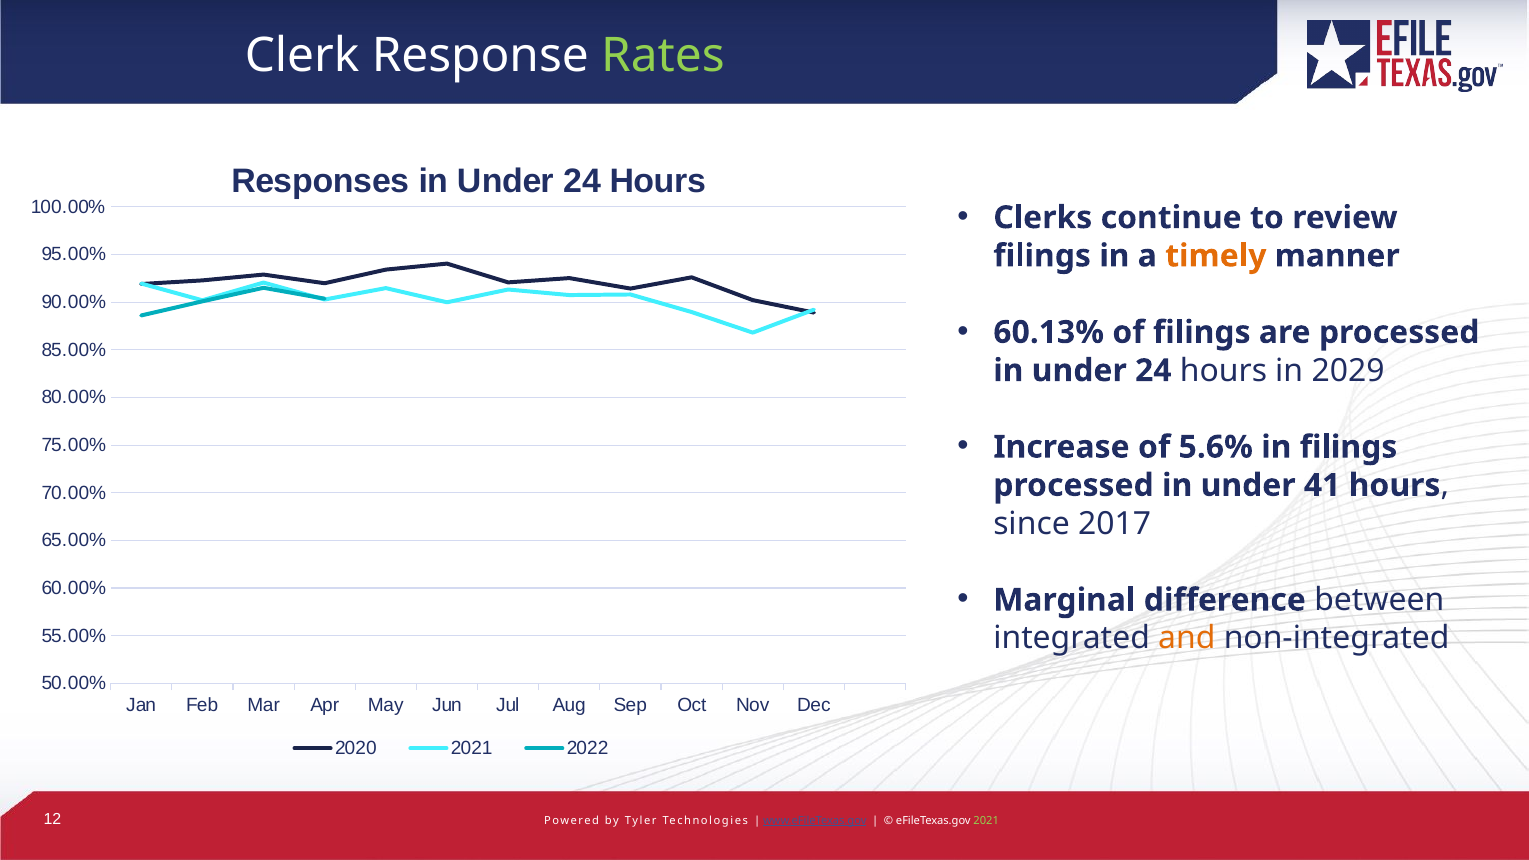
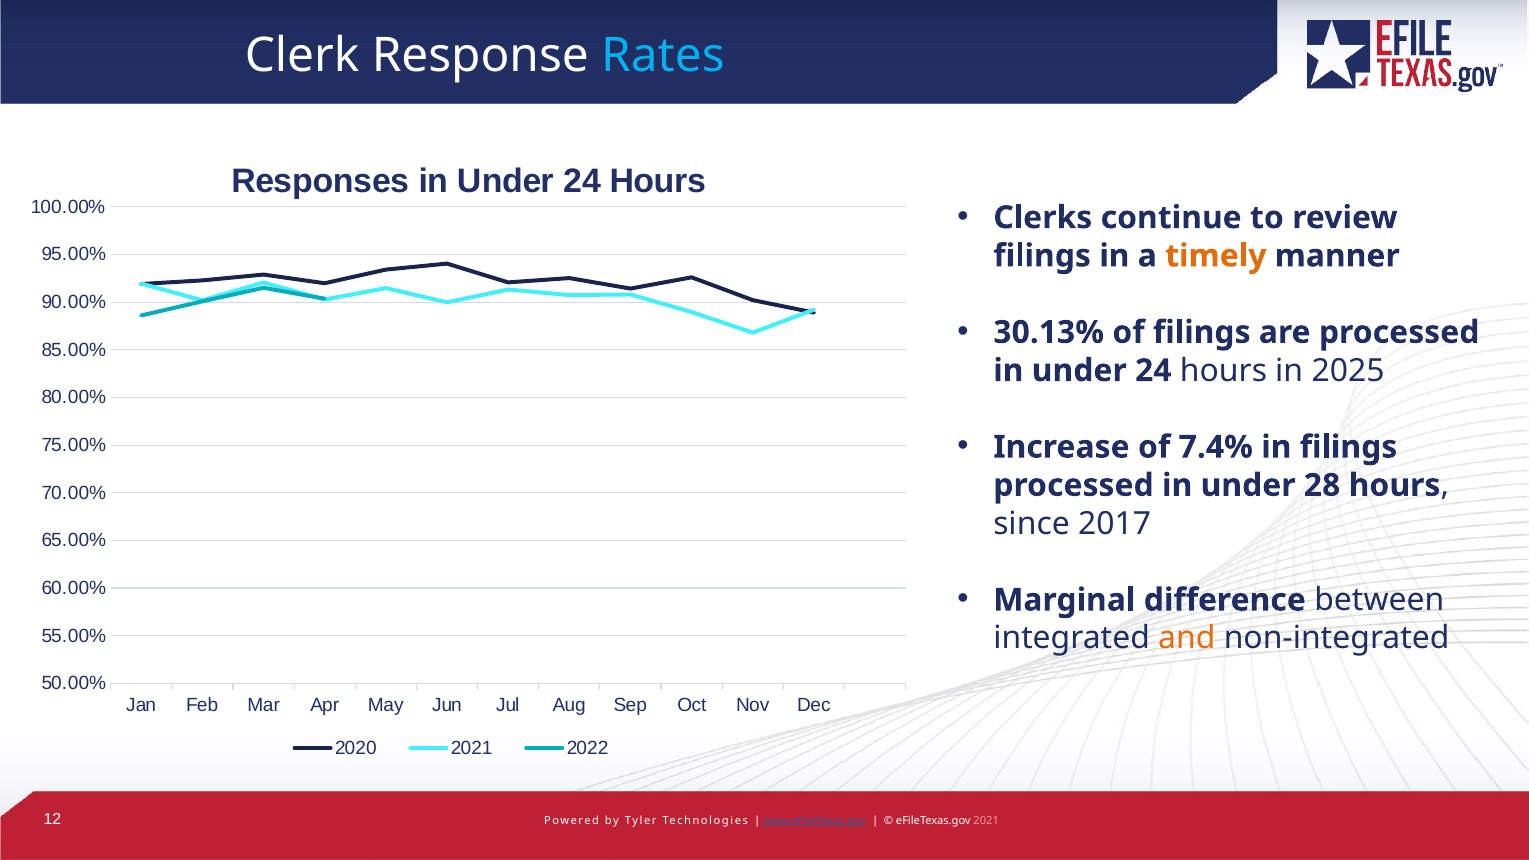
Rates colour: light green -> light blue (663, 56)
60.13%: 60.13% -> 30.13% (1049, 332)
2029: 2029 -> 2025 (1348, 371)
5.6%: 5.6% -> 7.4% (1216, 447)
41: 41 -> 28 (1322, 485)
2021 colour: light green -> pink (986, 820)
